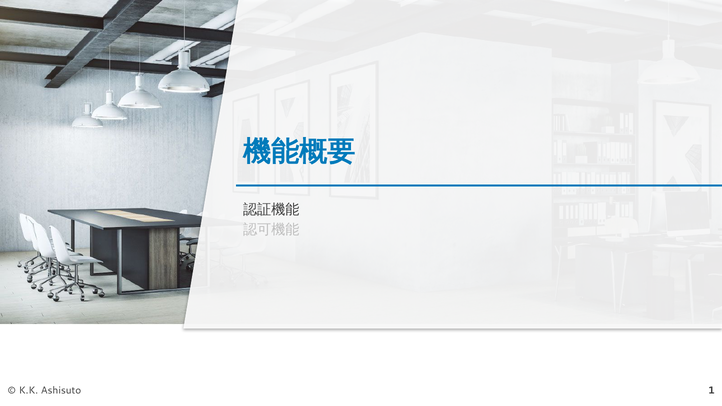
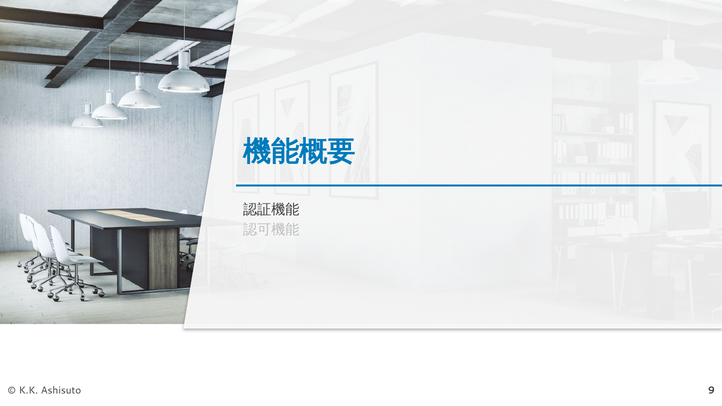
1: 1 -> 9 (711, 391)
